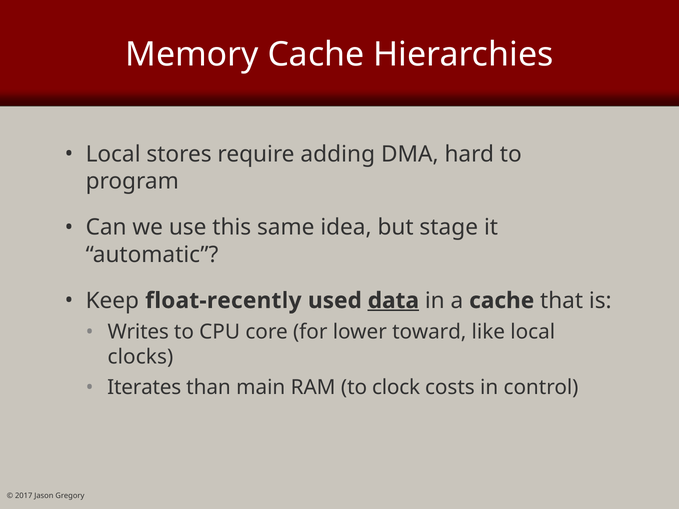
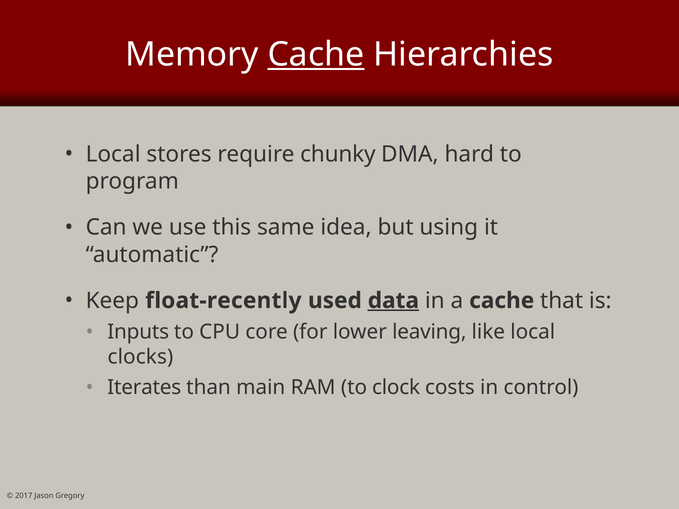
Cache underline: none -> present (316, 55)
adding: adding -> chunky (338, 154)
stage: stage -> using (449, 228)
Writes: Writes -> Inputs (138, 332)
toward: toward -> leaving (429, 332)
